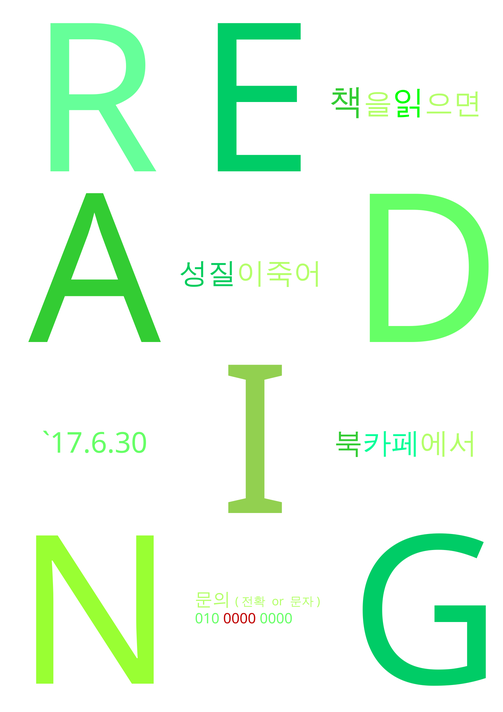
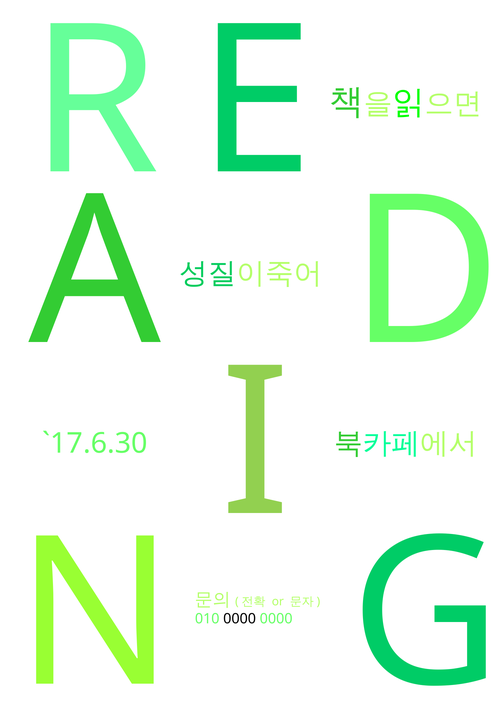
0000 colour: red -> black (240, 619)
